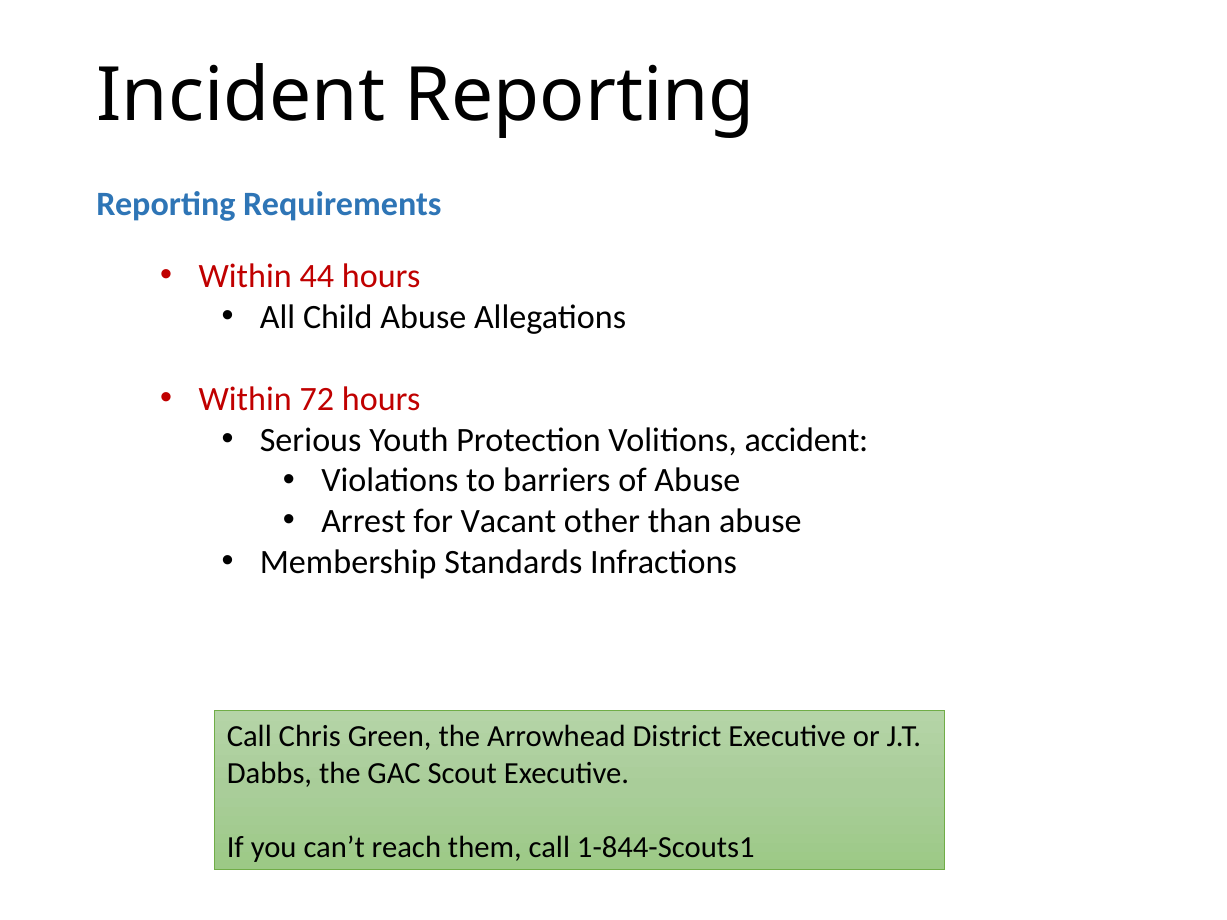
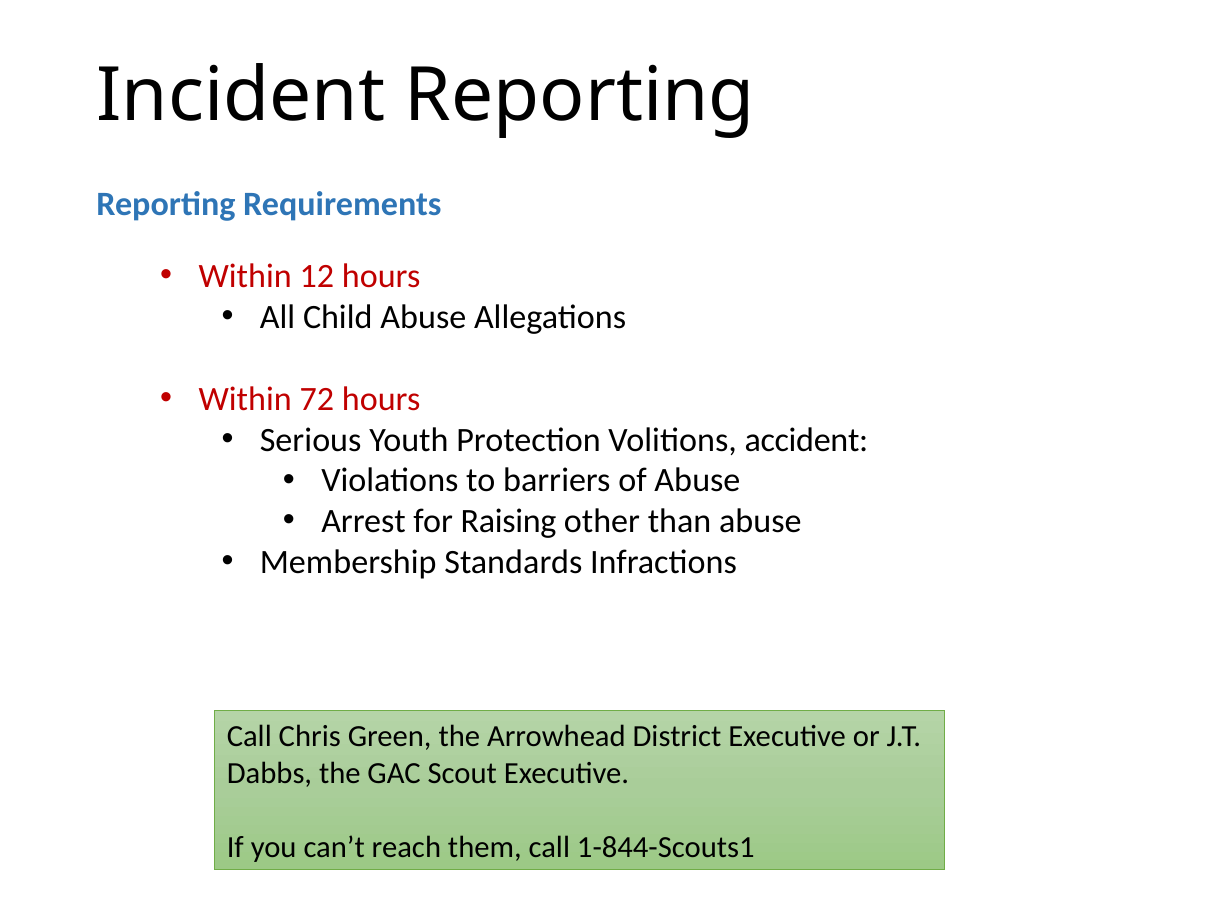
44: 44 -> 12 (317, 276)
Vacant: Vacant -> Raising (509, 522)
